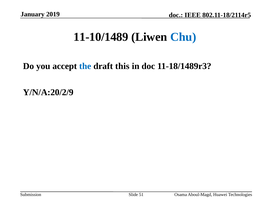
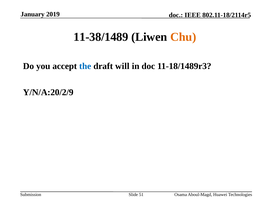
11-10/1489: 11-10/1489 -> 11-38/1489 (101, 37)
Chu colour: blue -> orange (183, 37)
this: this -> will (122, 66)
